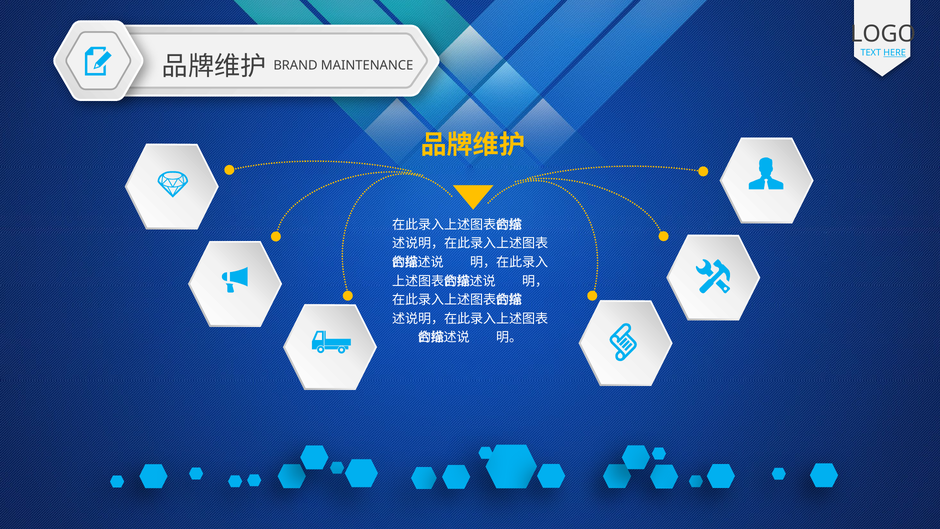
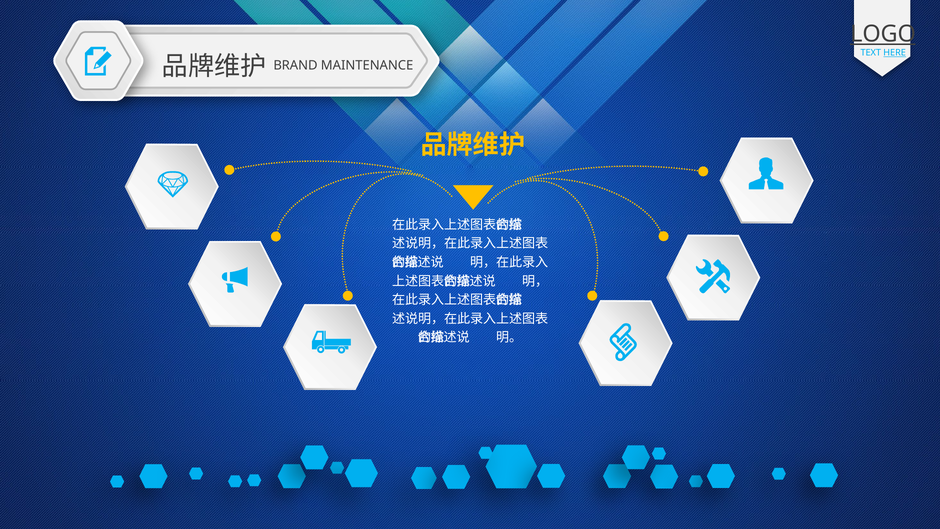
LOGO underline: none -> present (883, 34)
